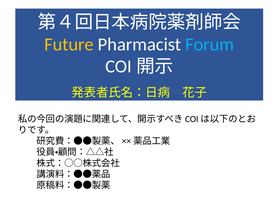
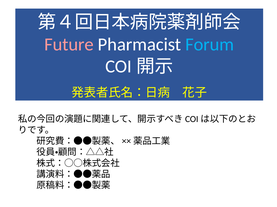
Future colour: yellow -> pink (69, 44)
